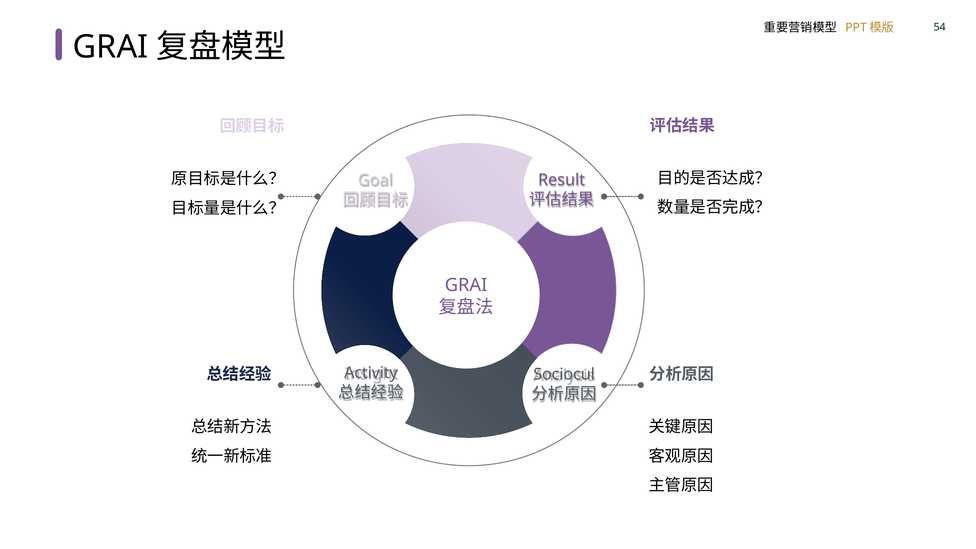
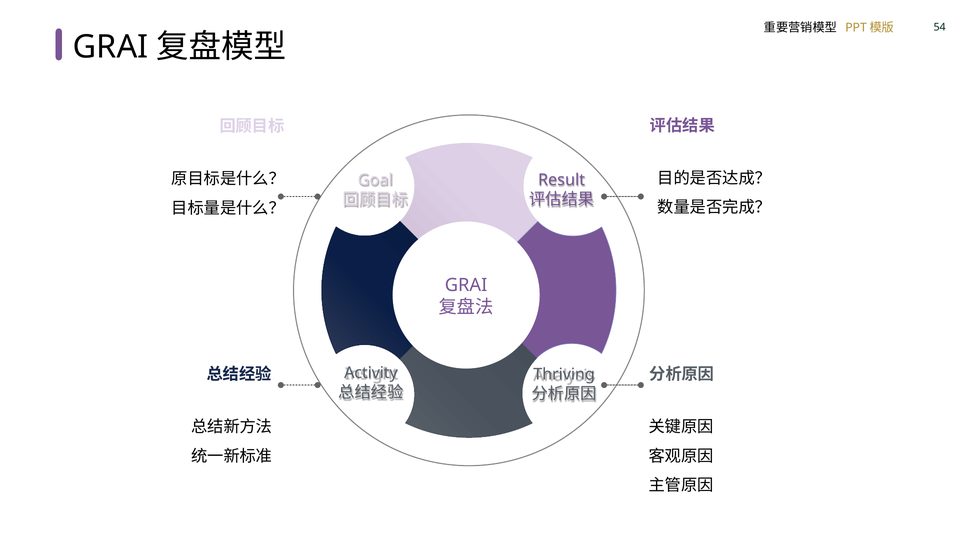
Sociocul: Sociocul -> Thriving (564, 374)
